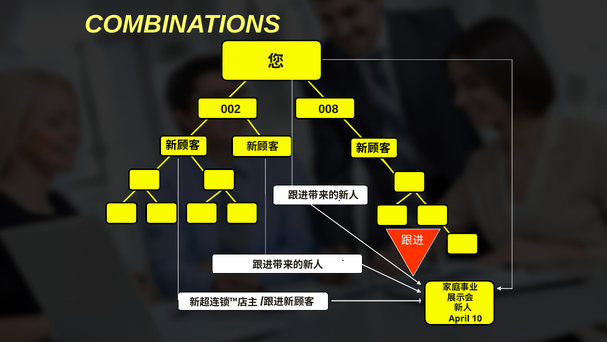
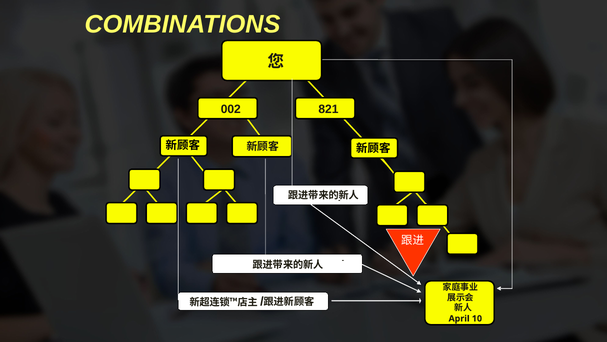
008: 008 -> 821 (328, 109)
